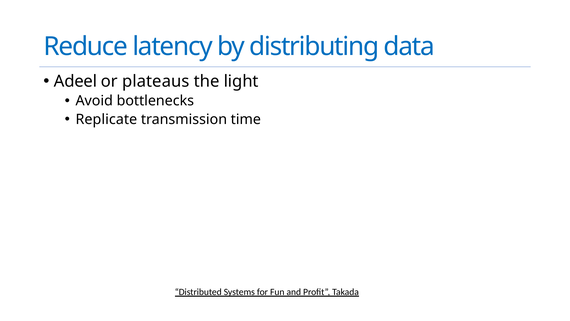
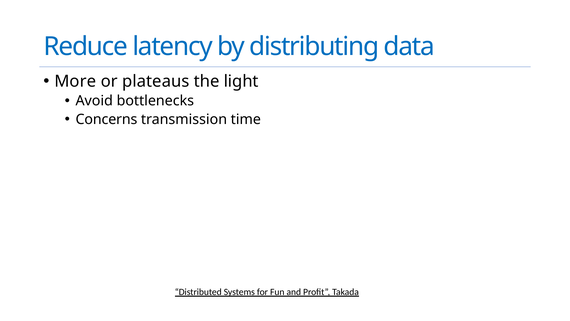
Adeel: Adeel -> More (75, 81)
Replicate: Replicate -> Concerns (106, 119)
